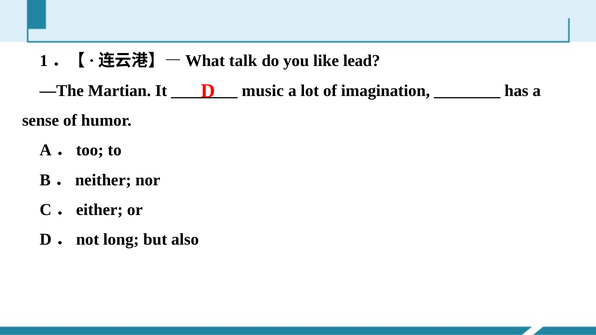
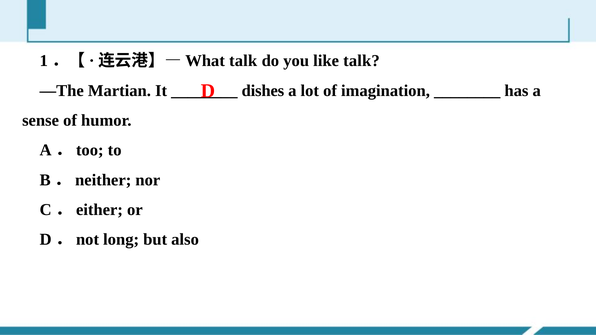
like lead: lead -> talk (361, 61)
music: music -> dishes (263, 91)
